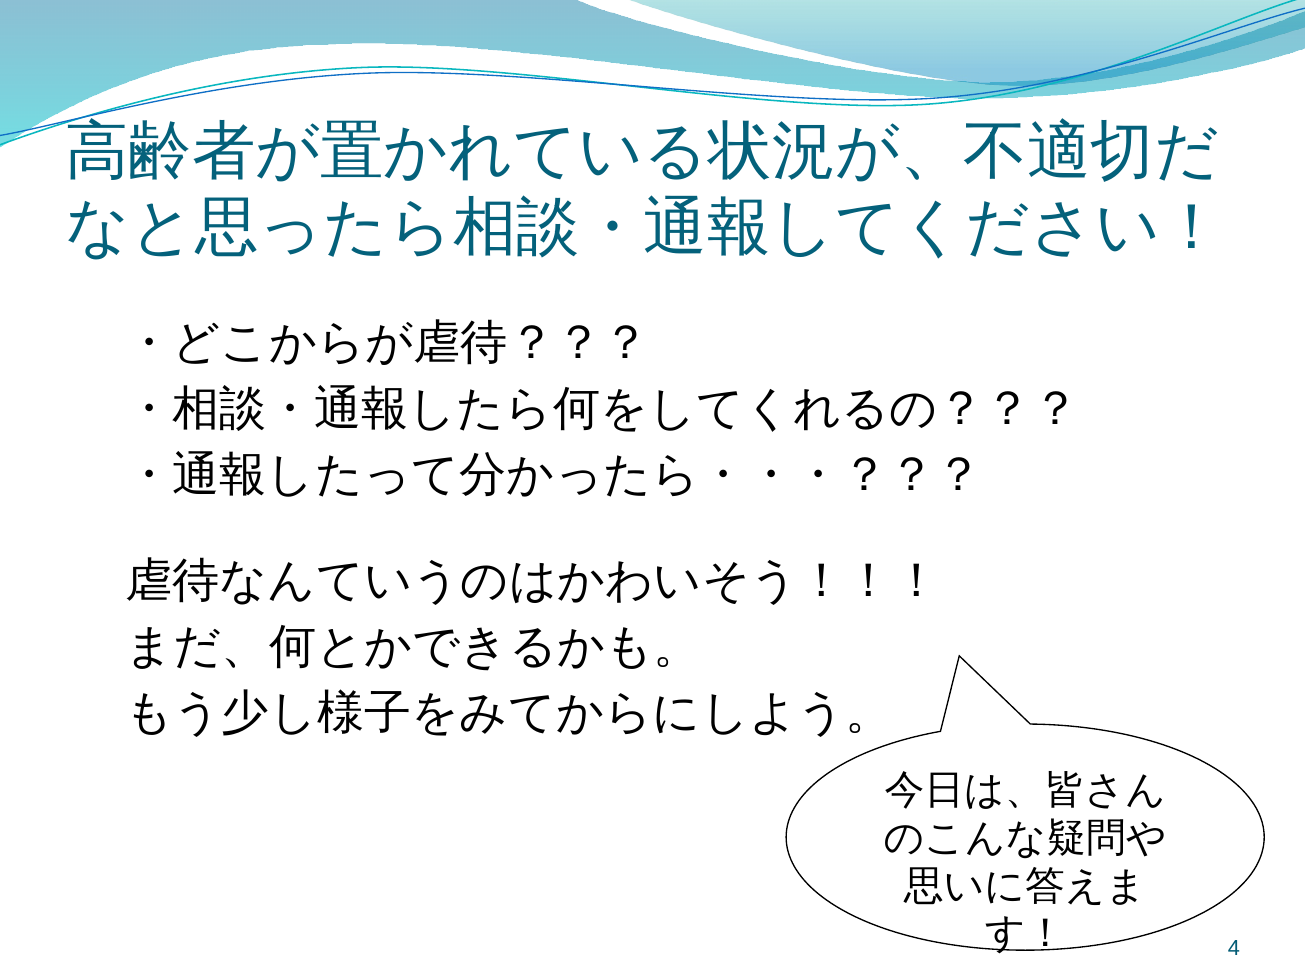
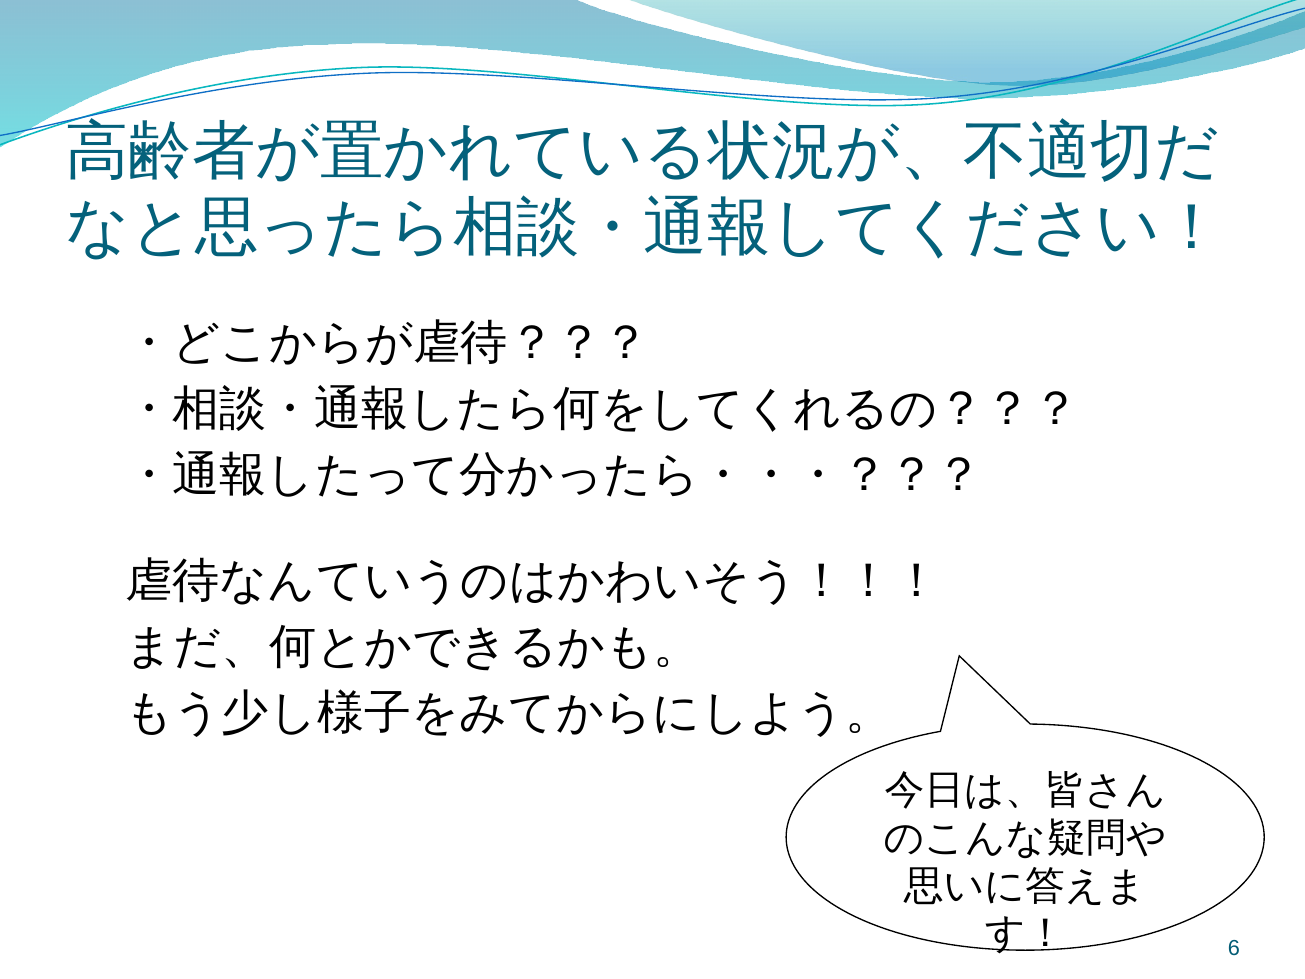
4: 4 -> 6 (1234, 948)
